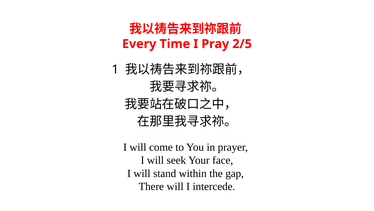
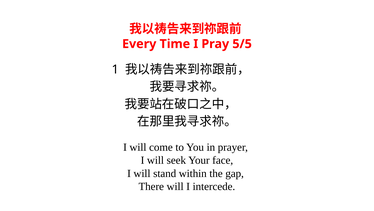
2/5: 2/5 -> 5/5 (242, 44)
